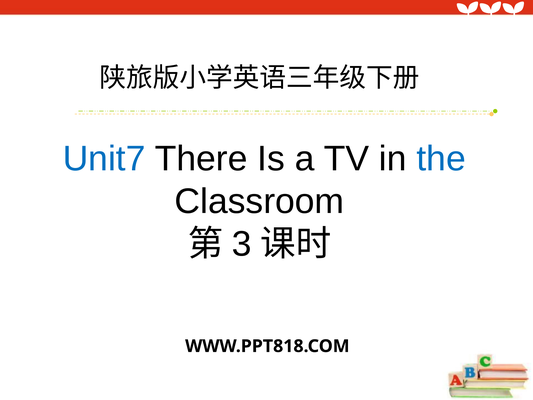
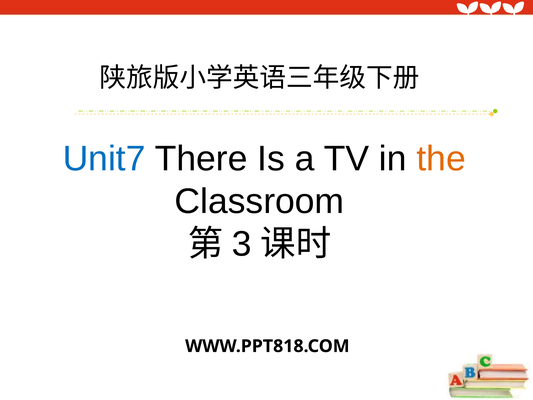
the colour: blue -> orange (441, 159)
